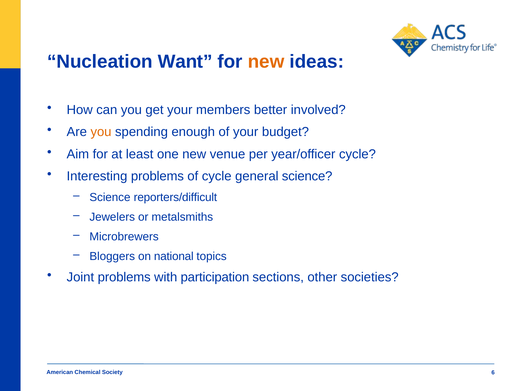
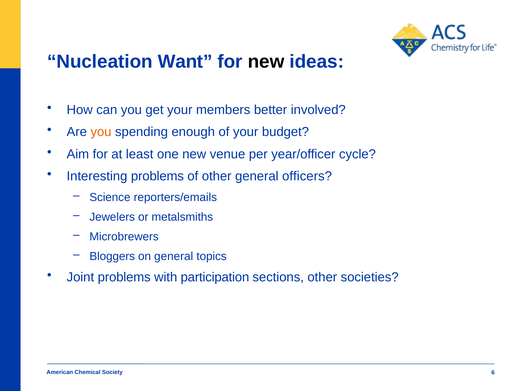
new colour: orange -> black (266, 62)
of cycle: cycle -> other (217, 176)
general science: science -> officers (307, 176)
reporters/difficult: reporters/difficult -> reporters/emails (175, 197)
on national: national -> general (174, 256)
